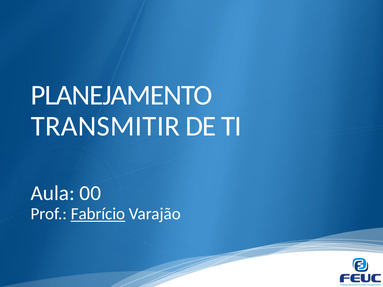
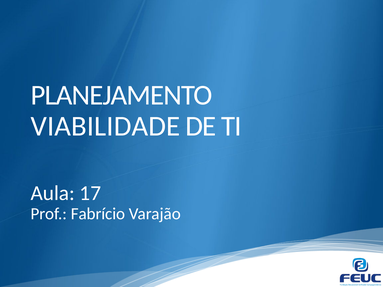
TRANSMITIR: TRANSMITIR -> VIABILIDADE (105, 126)
00: 00 -> 17 (90, 193)
Fabrício underline: present -> none (98, 214)
